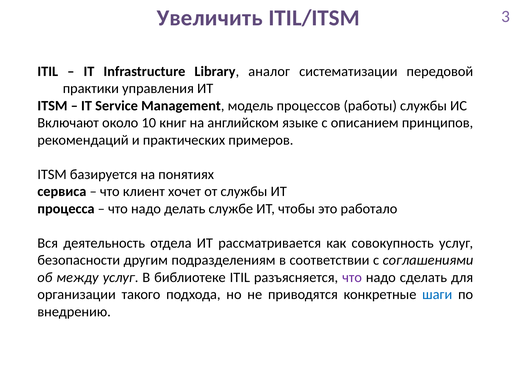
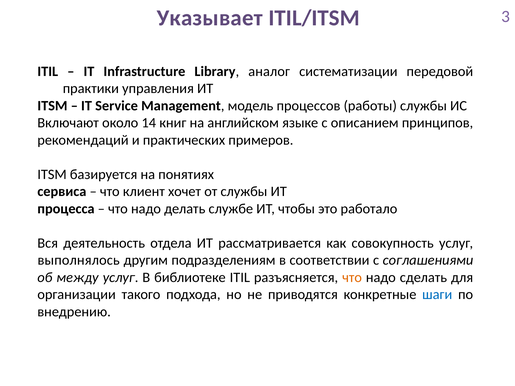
Увеличить: Увеличить -> Указывает (210, 18)
10: 10 -> 14 (149, 123)
безопасности: безопасности -> выполнялось (79, 260)
что colour: purple -> orange (352, 277)
